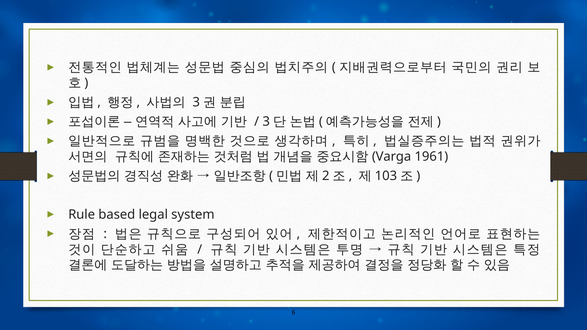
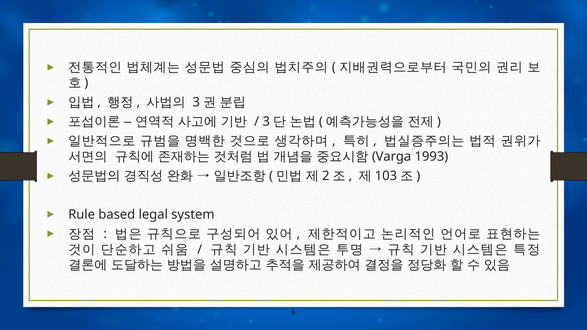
1961: 1961 -> 1993 (431, 157)
